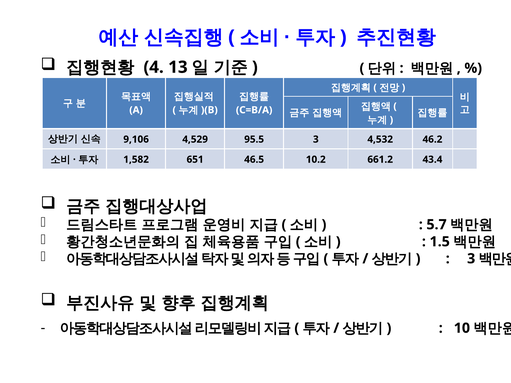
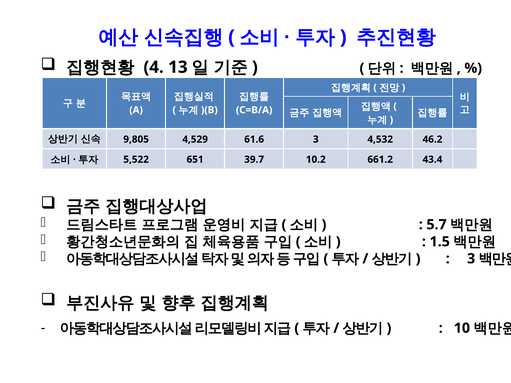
9,106: 9,106 -> 9,805 (136, 139)
95.5: 95.5 -> 61.6 (254, 139)
1,582: 1,582 -> 5,522 (136, 160)
46.5: 46.5 -> 39.7 (254, 160)
